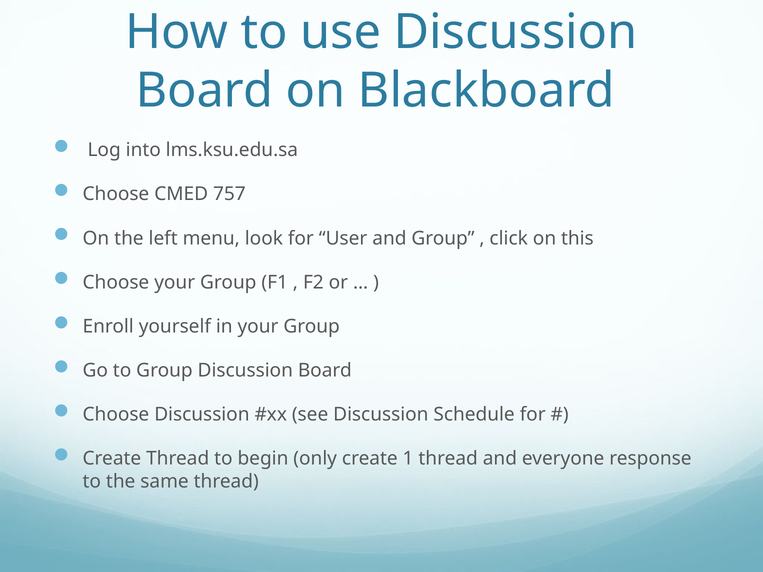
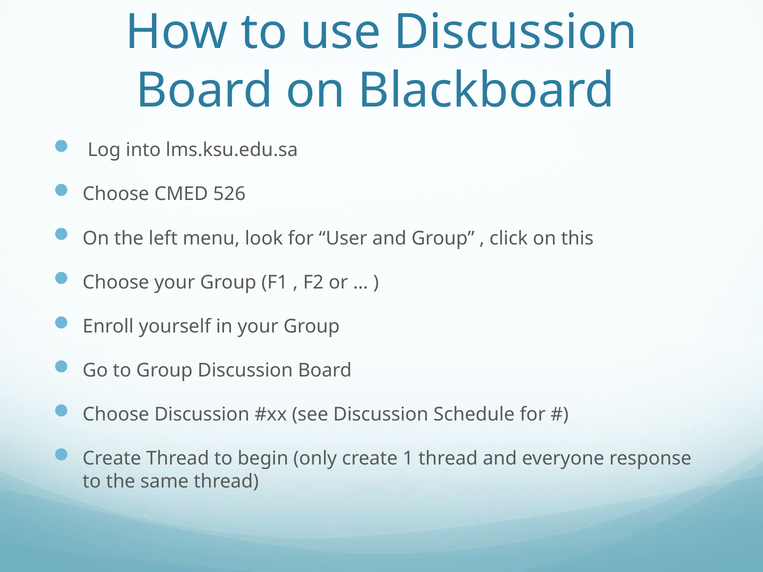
757: 757 -> 526 (229, 194)
